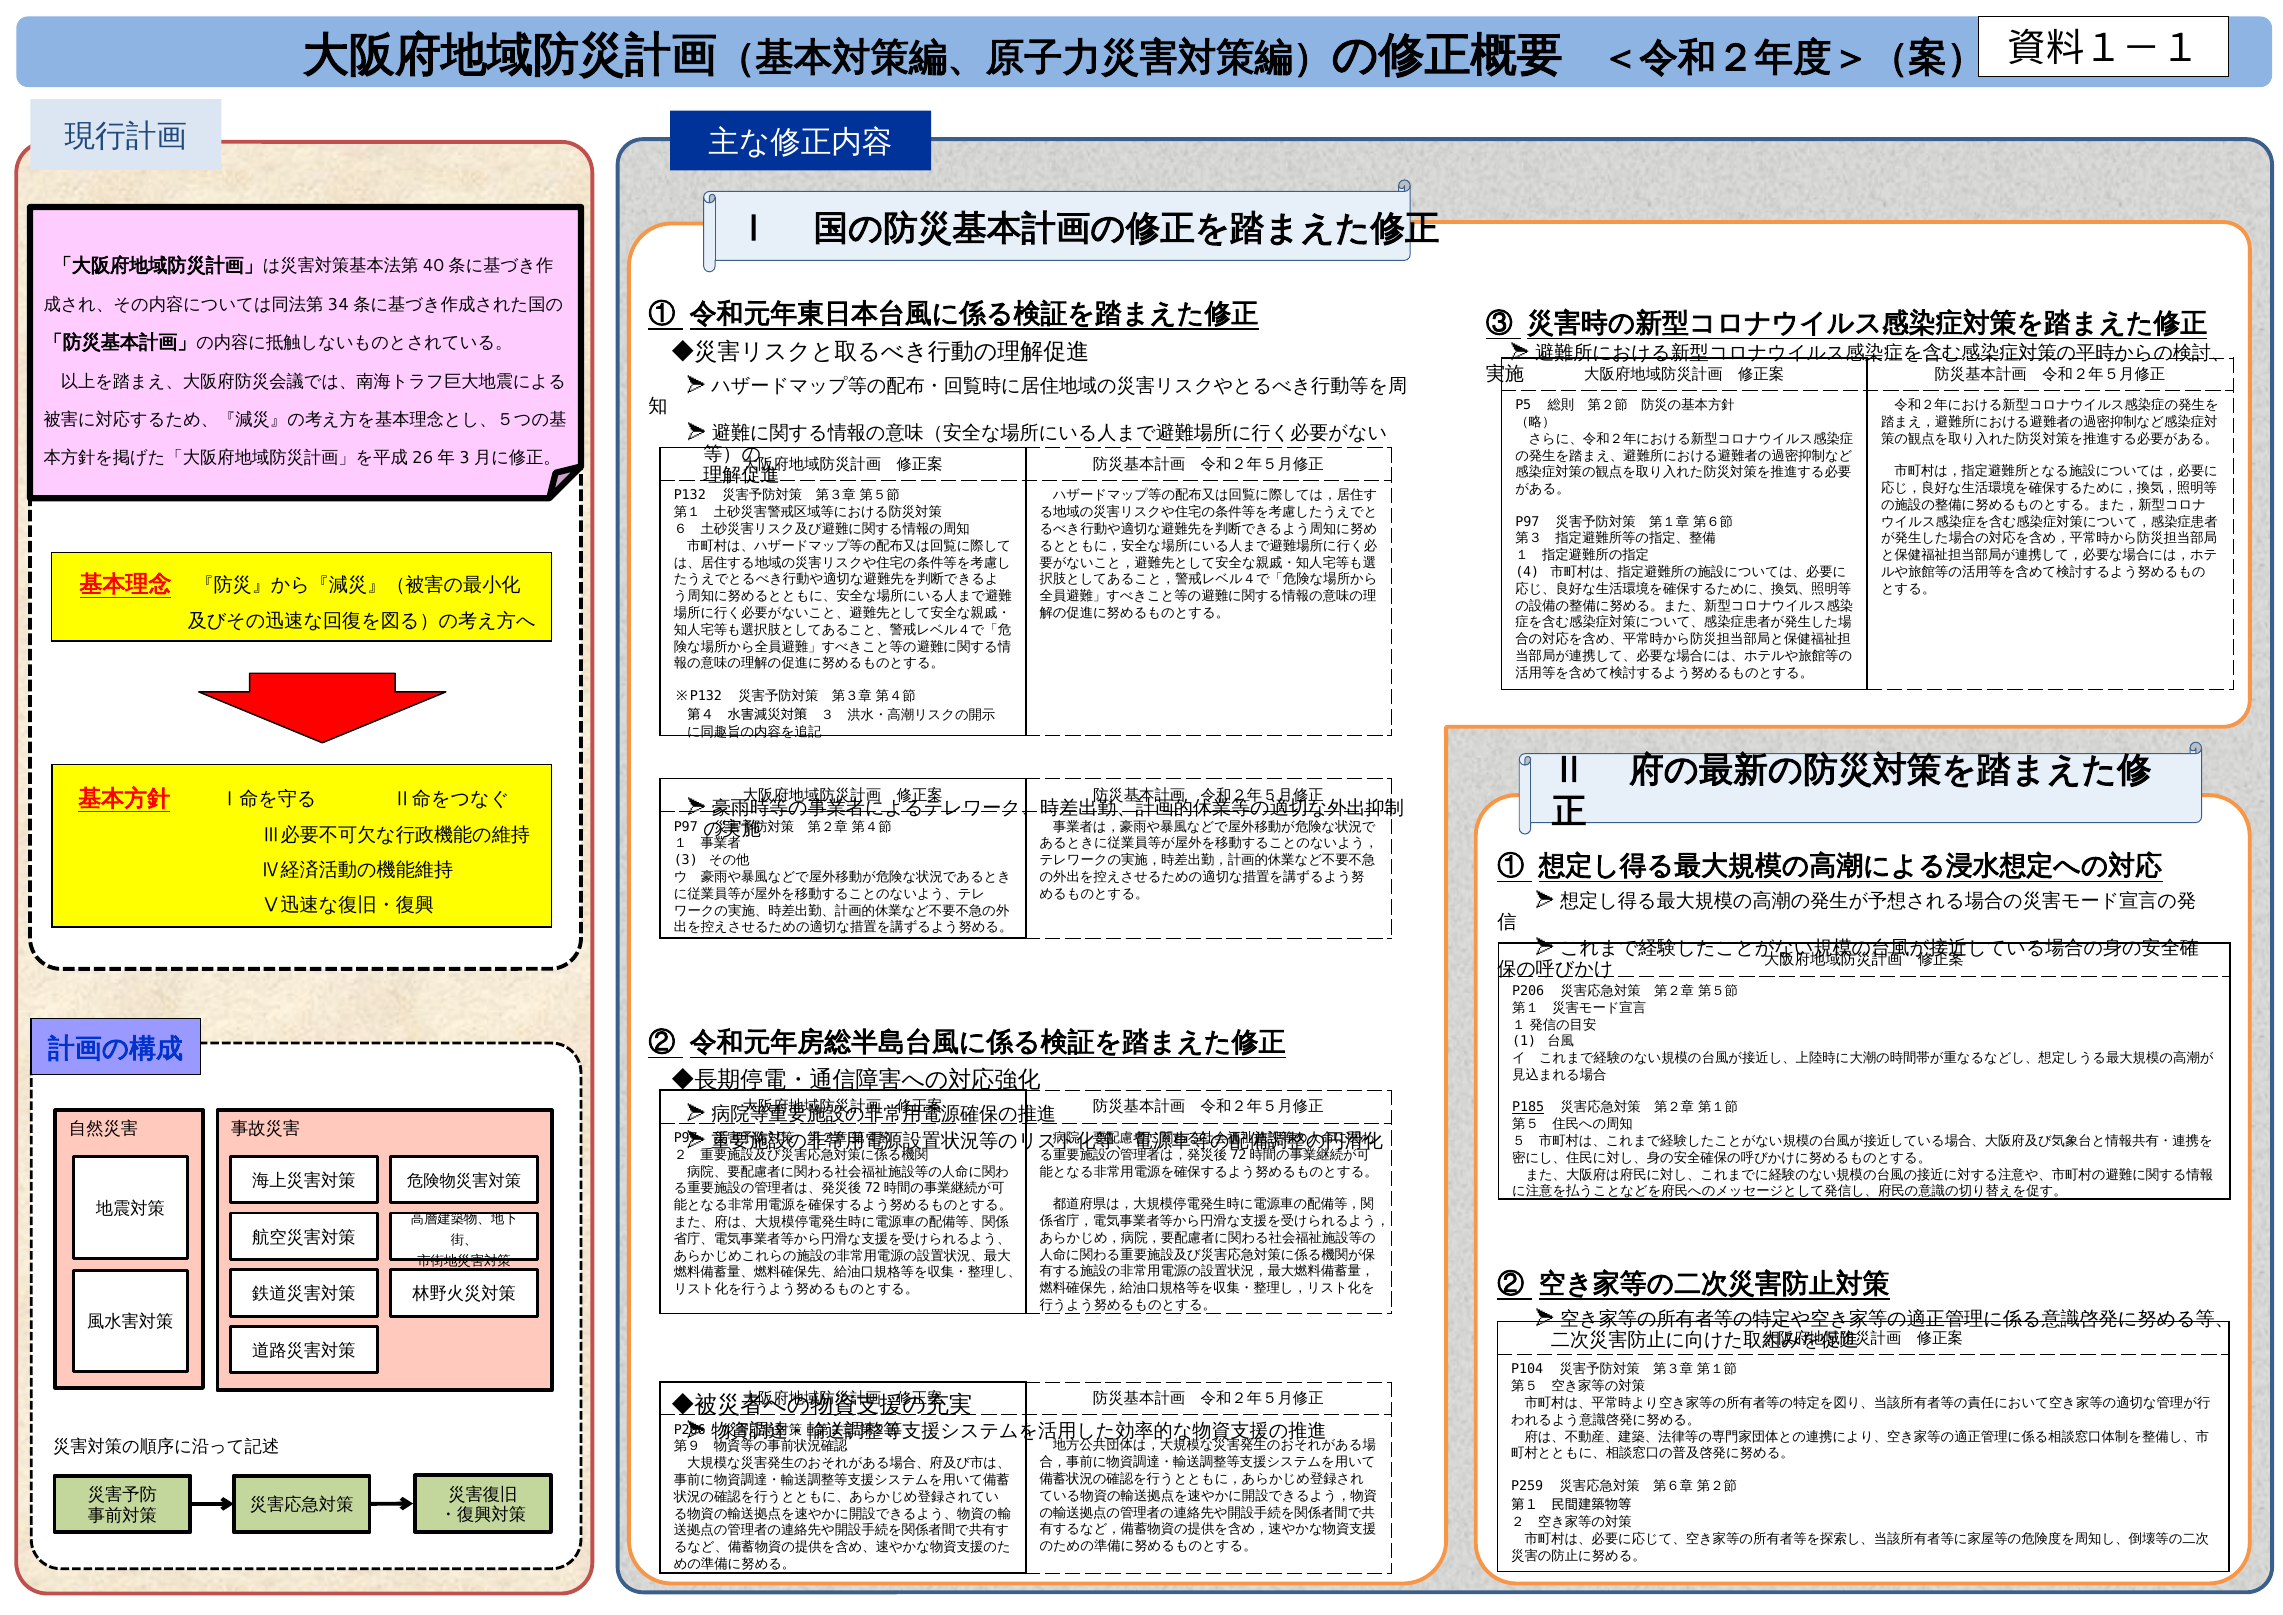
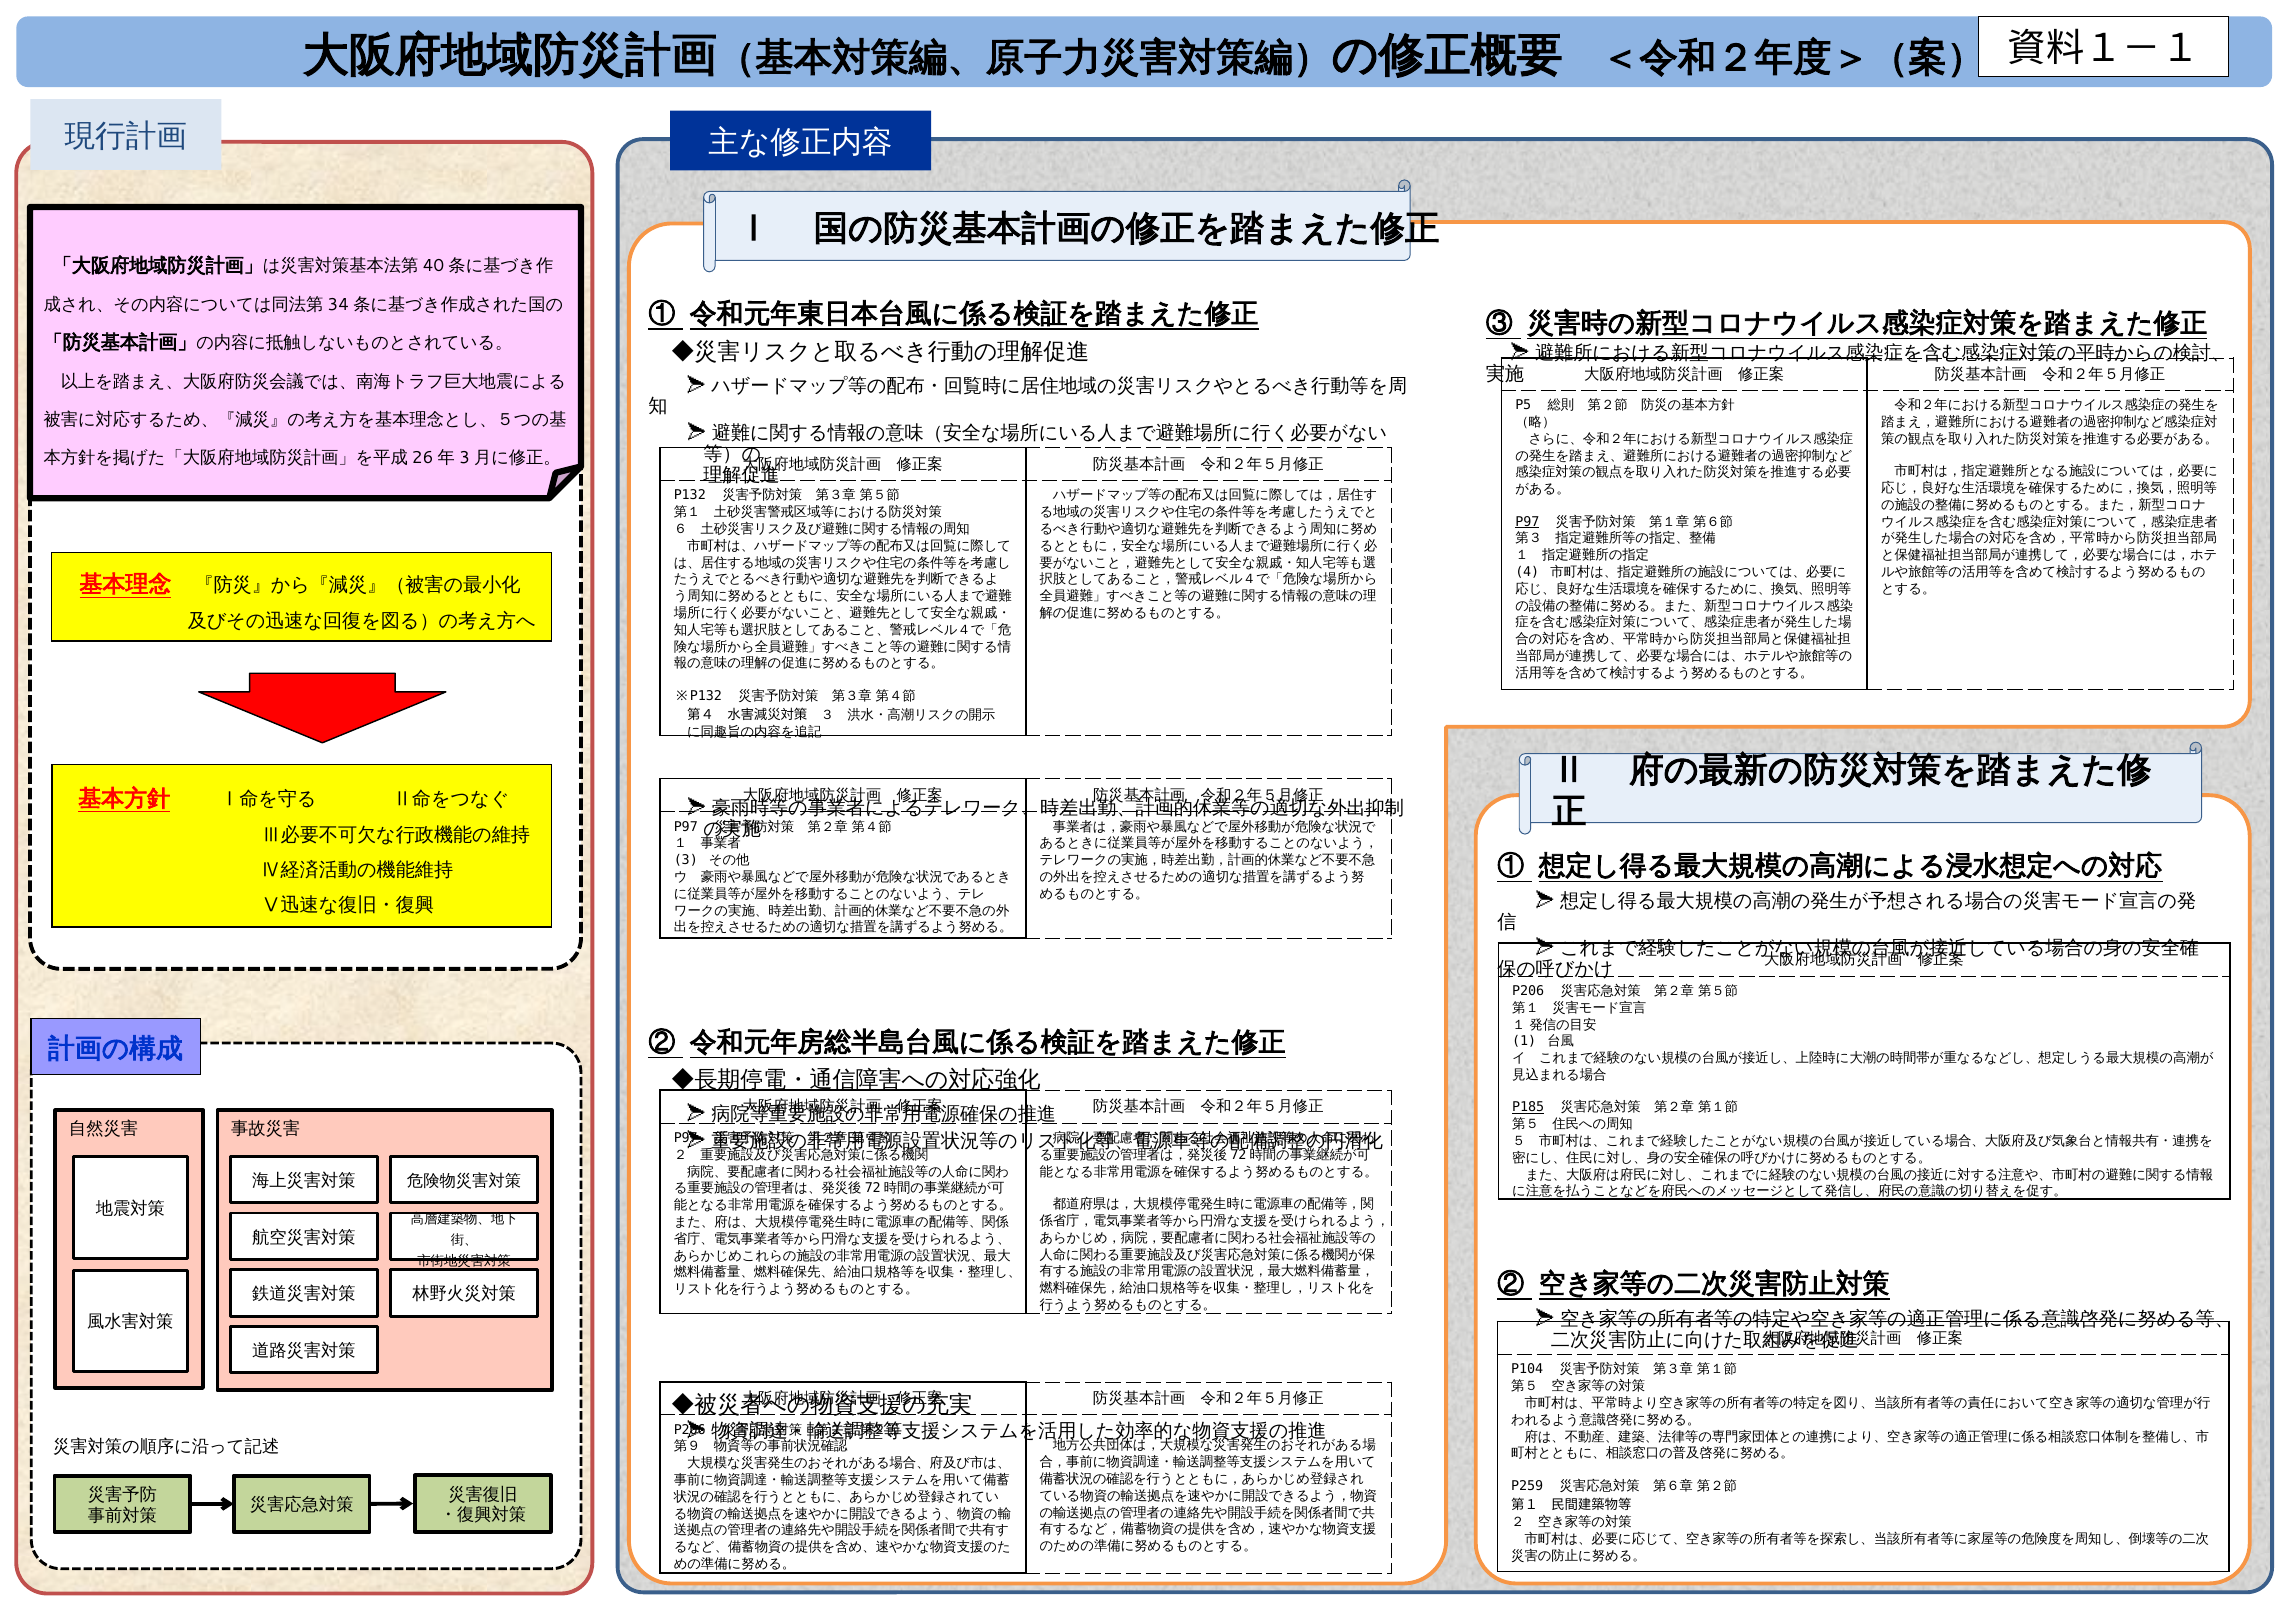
P97 underline: none -> present (1527, 522)
